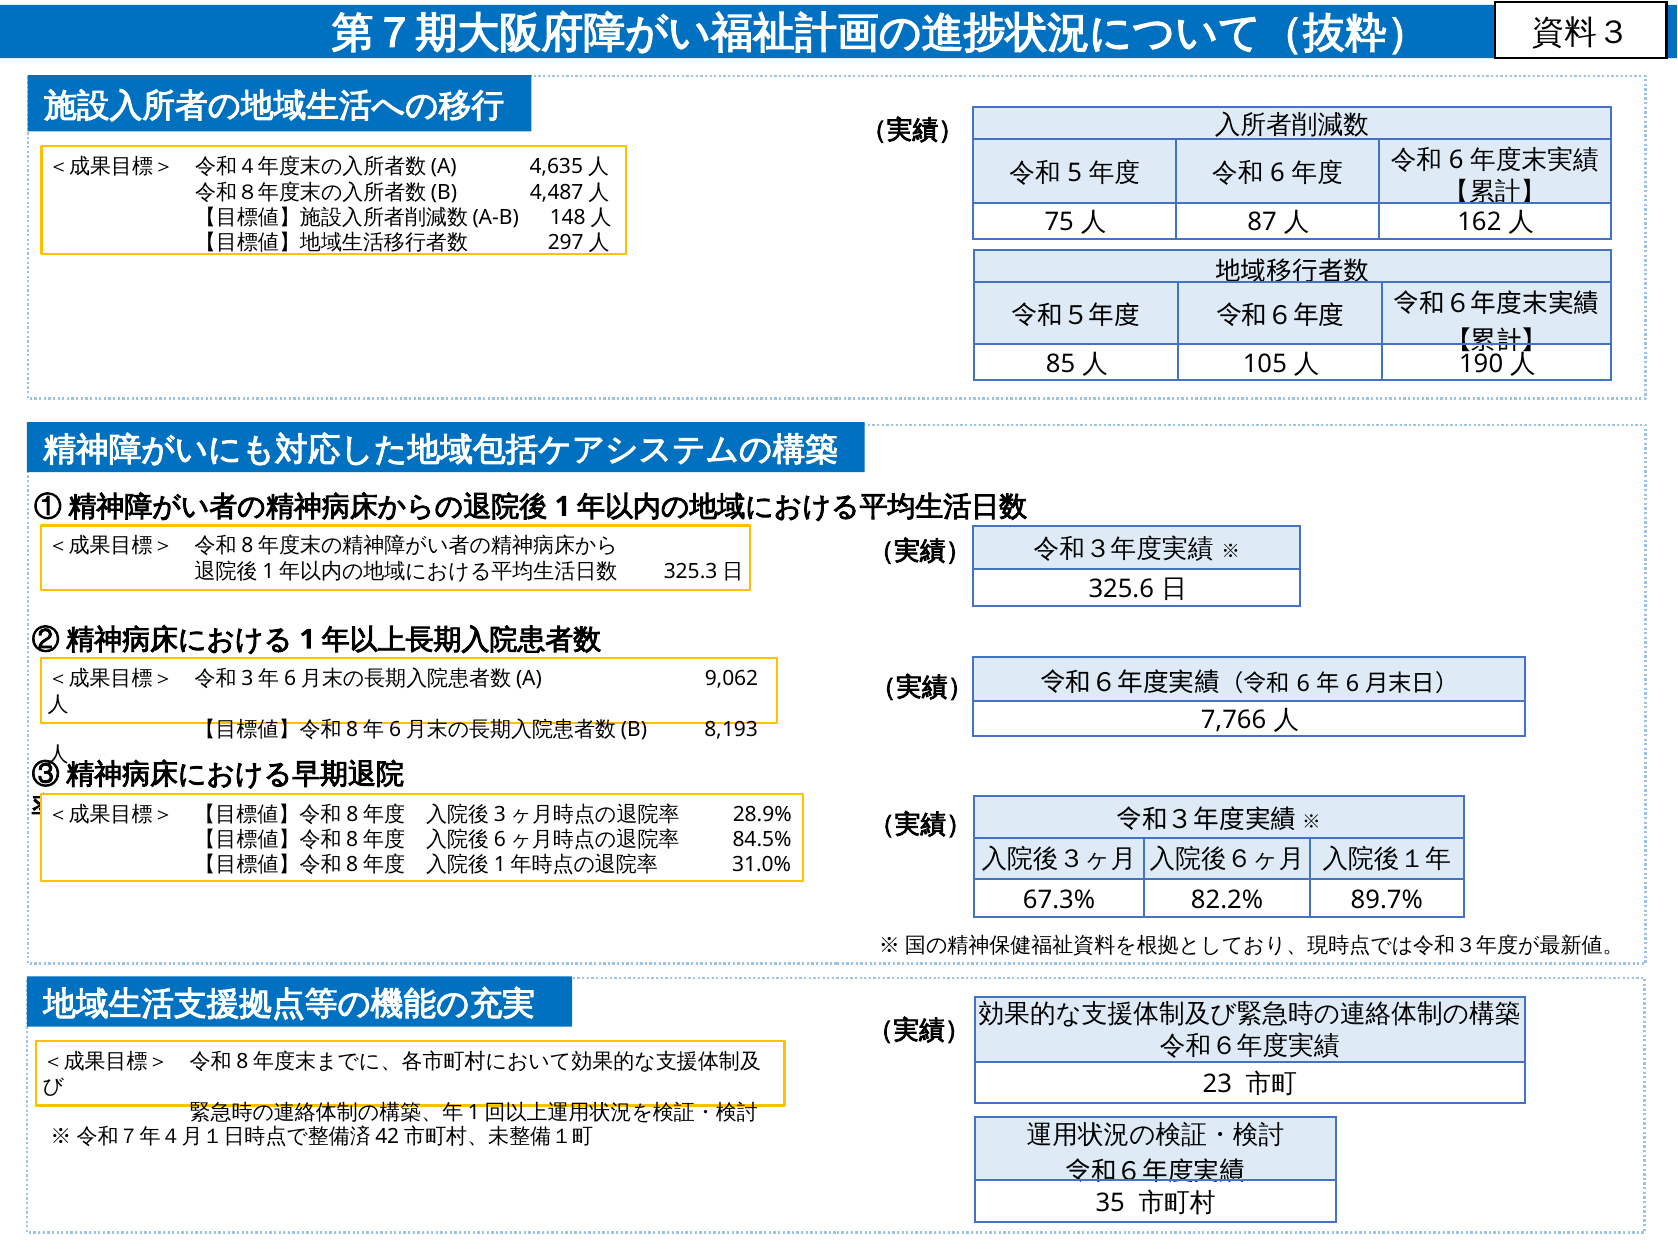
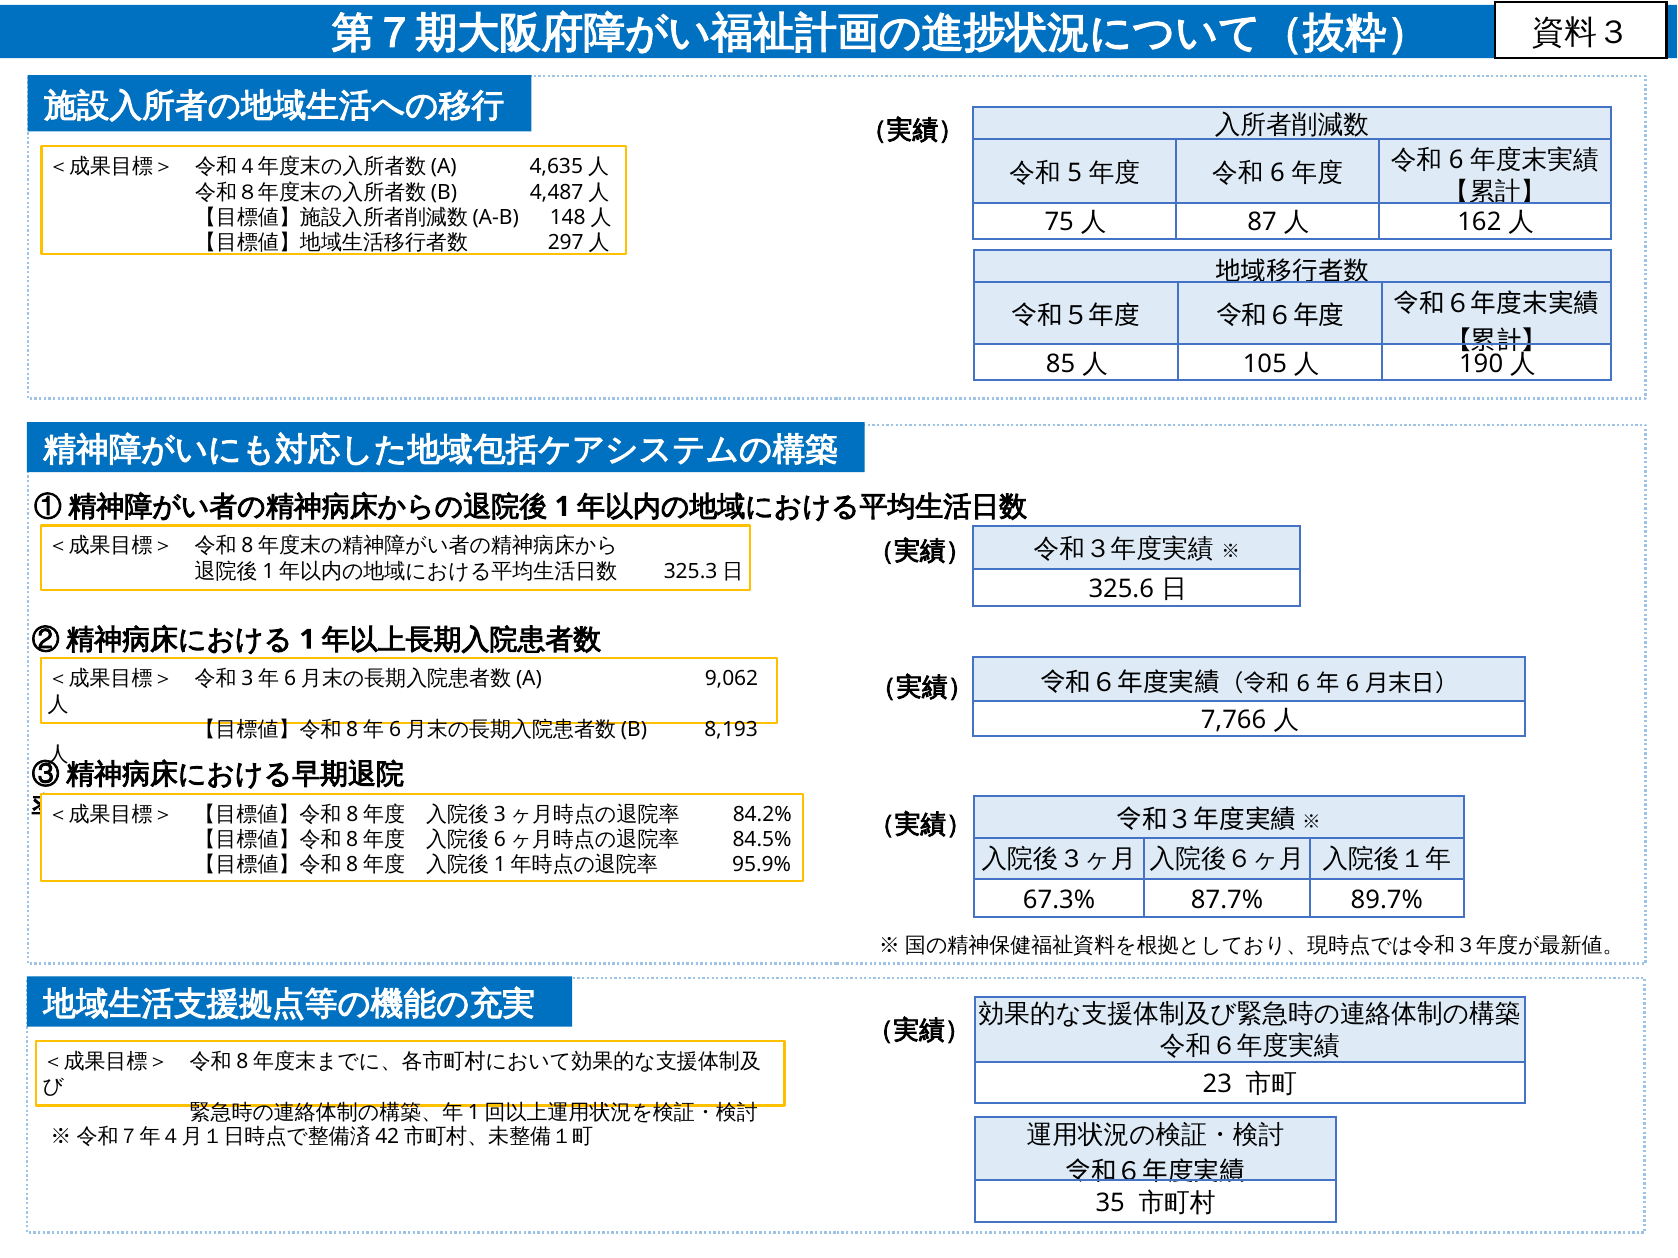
28.9%: 28.9% -> 84.2% (762, 815)
31.0%: 31.0% -> 95.9% (762, 865)
82.2%: 82.2% -> 87.7% (1227, 900)
